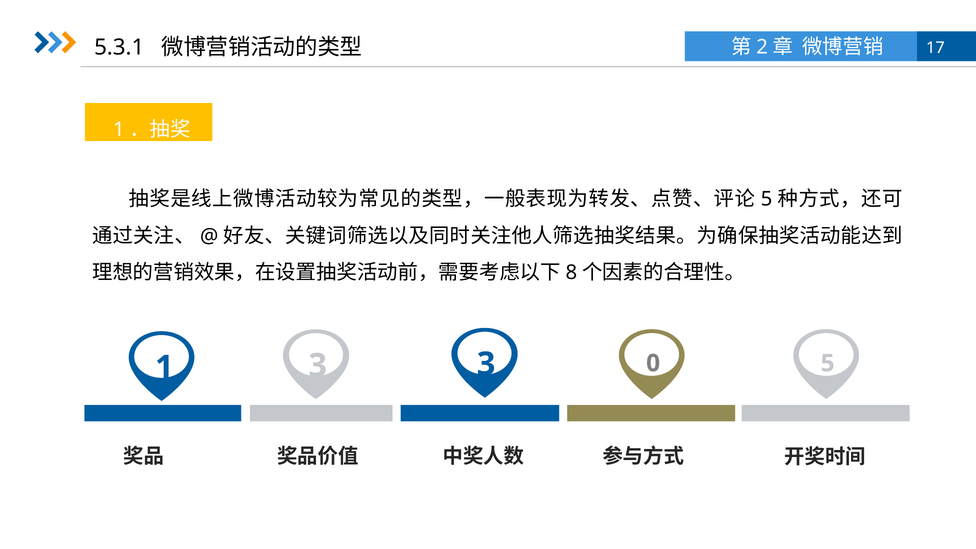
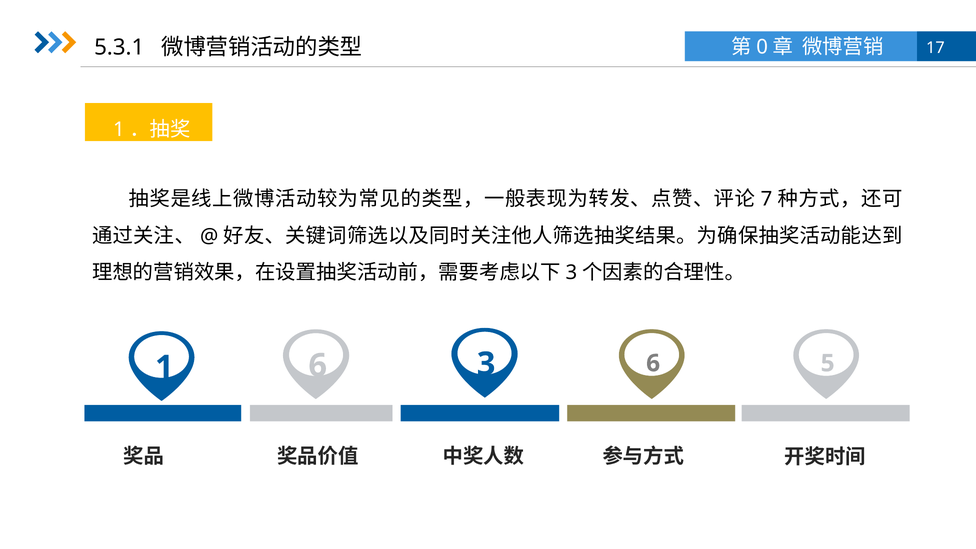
2: 2 -> 0 (762, 47)
5: 5 -> 7 (766, 199)
8: 8 -> 3 (571, 272)
1 3: 3 -> 6 (318, 366)
3 0: 0 -> 6 (653, 363)
